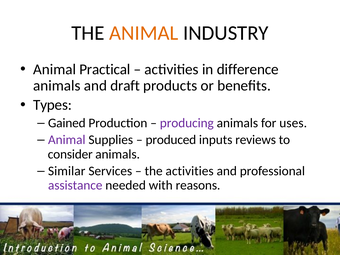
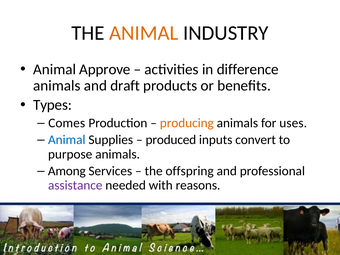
Practical: Practical -> Approve (105, 69)
Gained: Gained -> Comes (67, 123)
producing colour: purple -> orange (187, 123)
Animal colour: purple -> blue (67, 140)
reviews: reviews -> convert (256, 140)
consider: consider -> purpose (70, 154)
Similar: Similar -> Among (67, 171)
the activities: activities -> offspring (190, 171)
